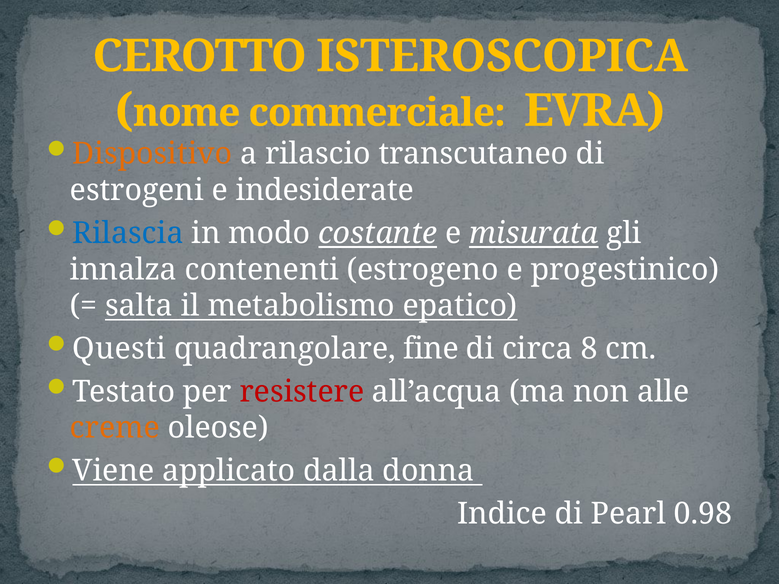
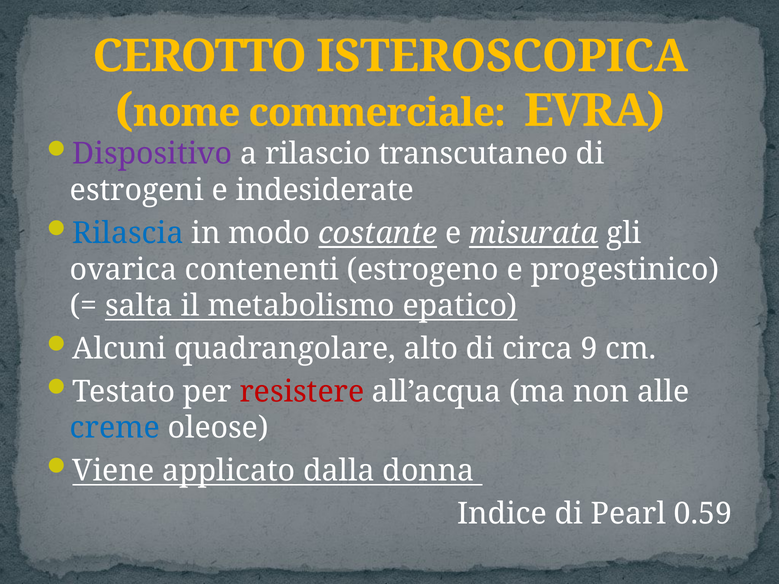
Dispositivo colour: orange -> purple (152, 154)
innalza: innalza -> ovarica (124, 270)
Questi: Questi -> Alcuni (119, 349)
fine: fine -> alto (431, 349)
8: 8 -> 9 (589, 349)
creme colour: orange -> blue (115, 428)
0.98: 0.98 -> 0.59 (703, 514)
